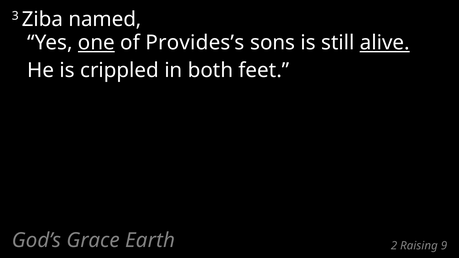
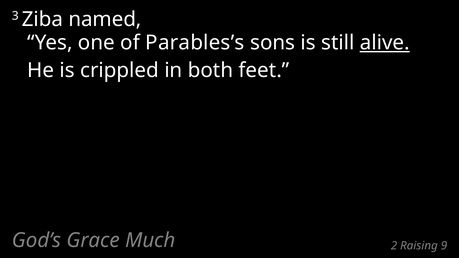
one underline: present -> none (96, 43)
Provides’s: Provides’s -> Parables’s (195, 43)
Earth: Earth -> Much (150, 240)
